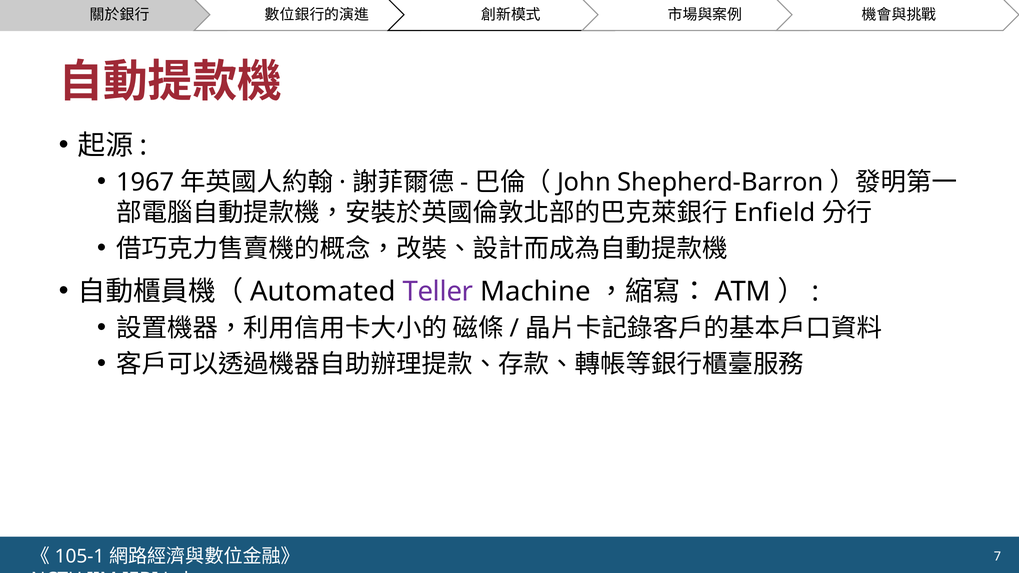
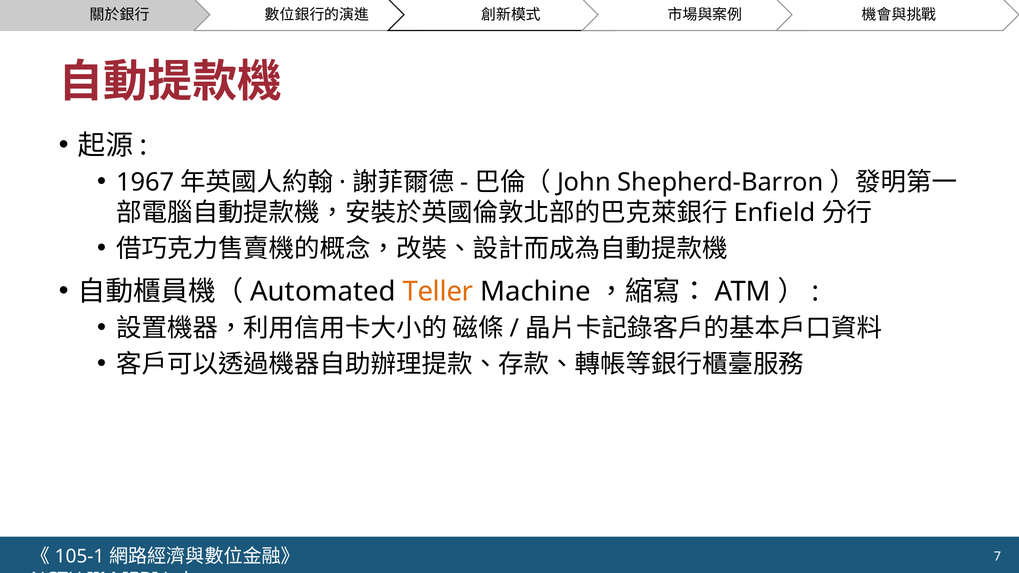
Teller colour: purple -> orange (438, 292)
